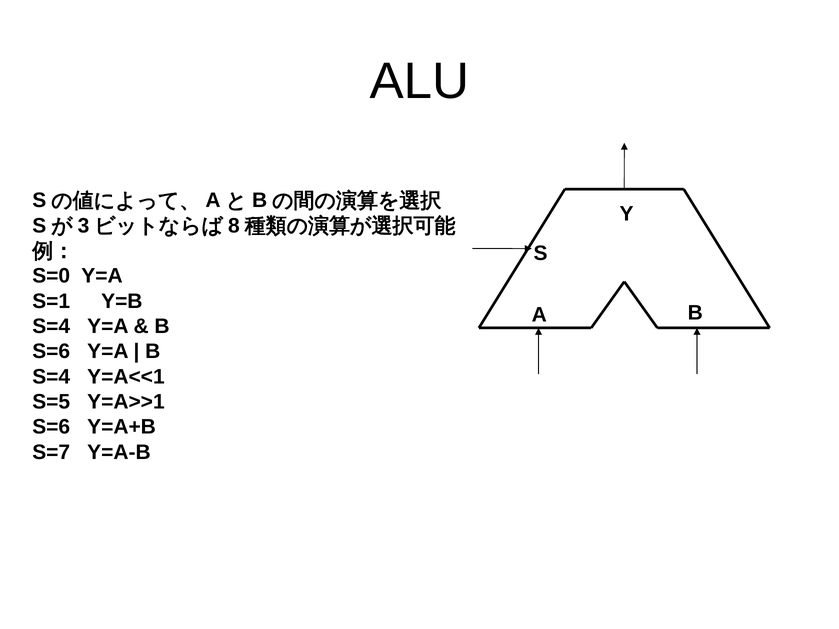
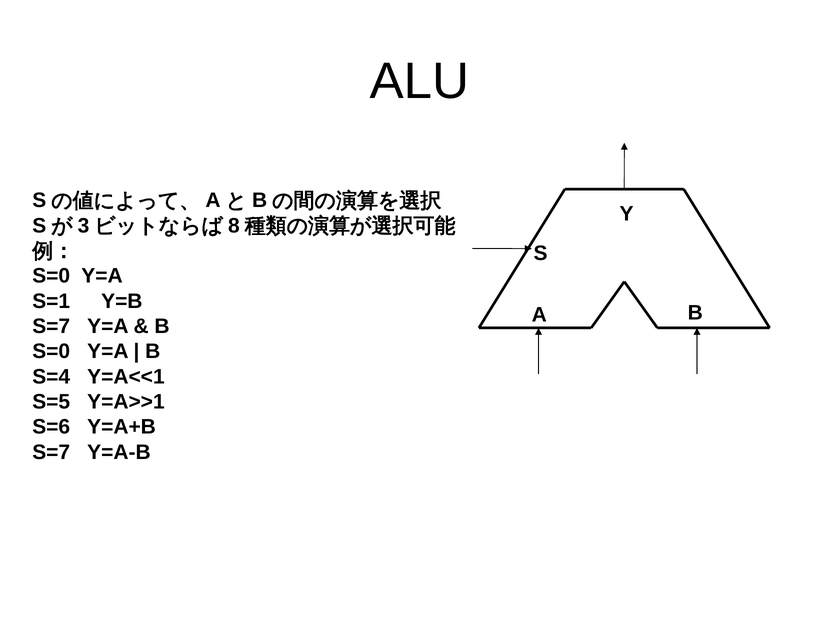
S=4: S=4 -> S=7 (51, 326)
S=6: S=6 -> S=0 (51, 352)
